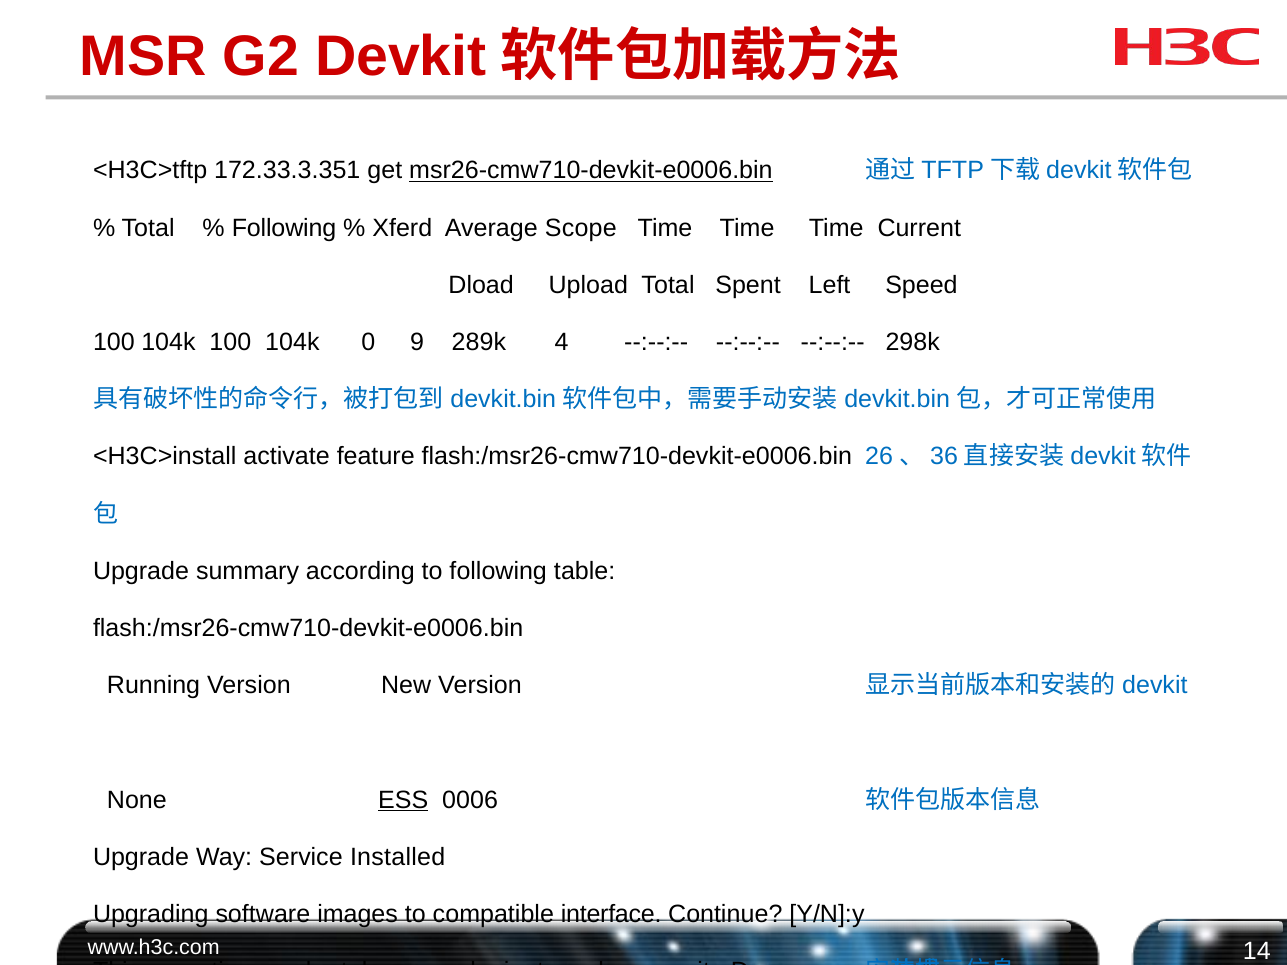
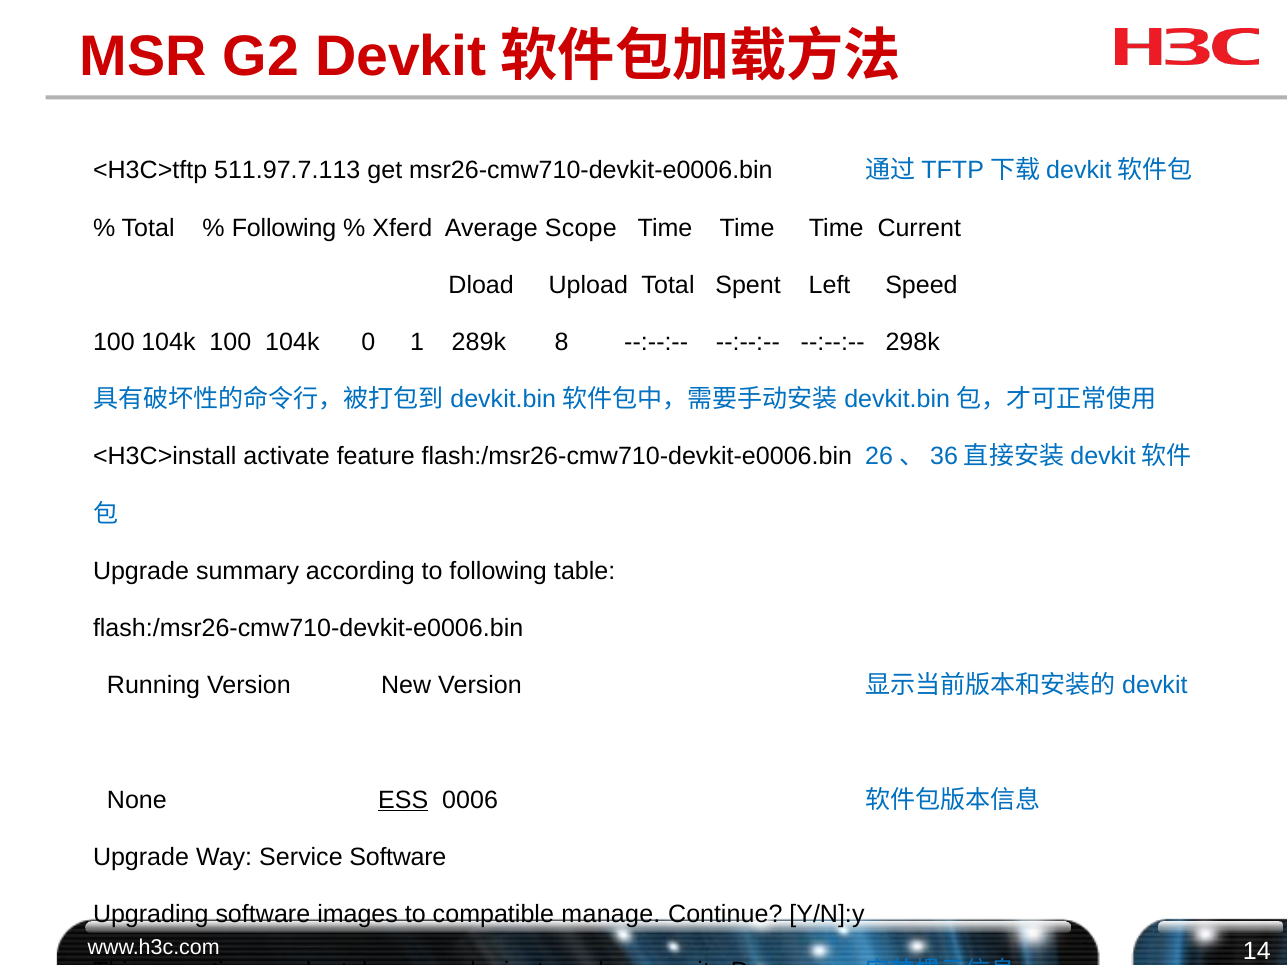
172.33.3.351: 172.33.3.351 -> 511.97.7.113 (287, 171)
msr26-cmw710-devkit-e0006.bin underline: present -> none (591, 171)
9: 9 -> 1 (417, 342)
4: 4 -> 8 (562, 342)
Service Installed: Installed -> Software (398, 857)
interface: interface -> manage (611, 914)
